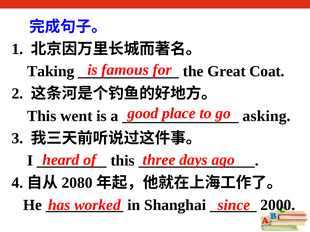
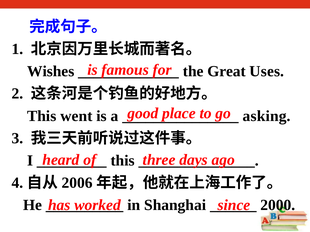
Taking: Taking -> Wishes (51, 72)
Coat: Coat -> Uses (267, 72)
2080: 2080 -> 2006 (77, 183)
